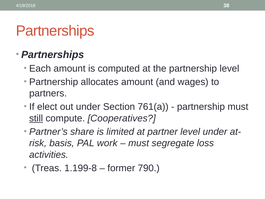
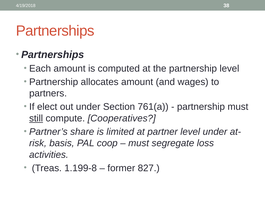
work: work -> coop (107, 143)
790: 790 -> 827 (149, 168)
